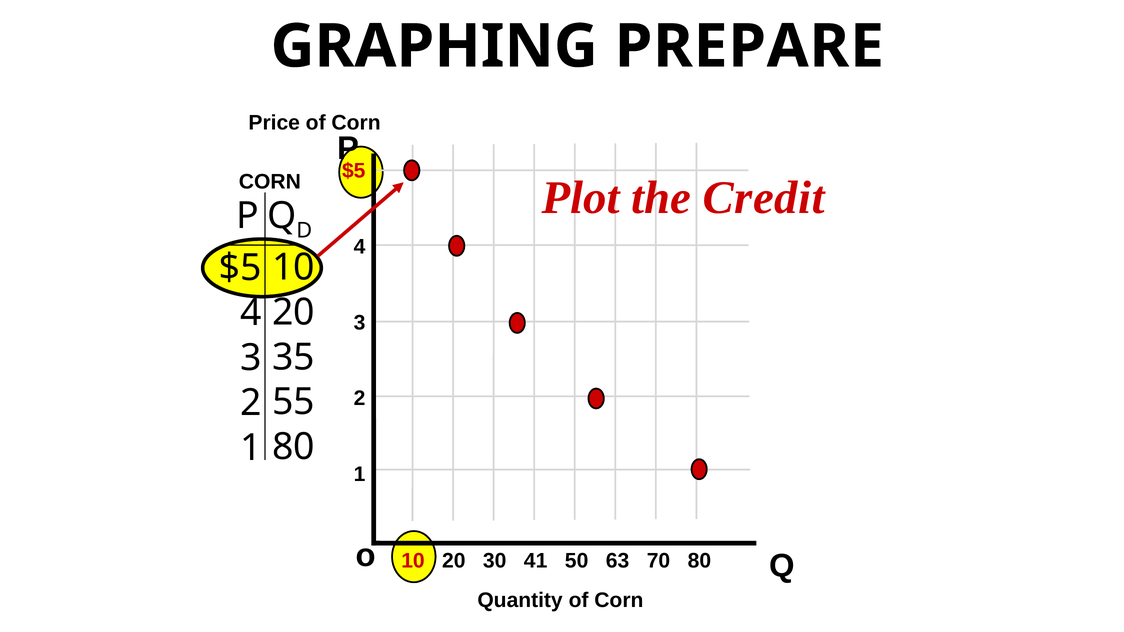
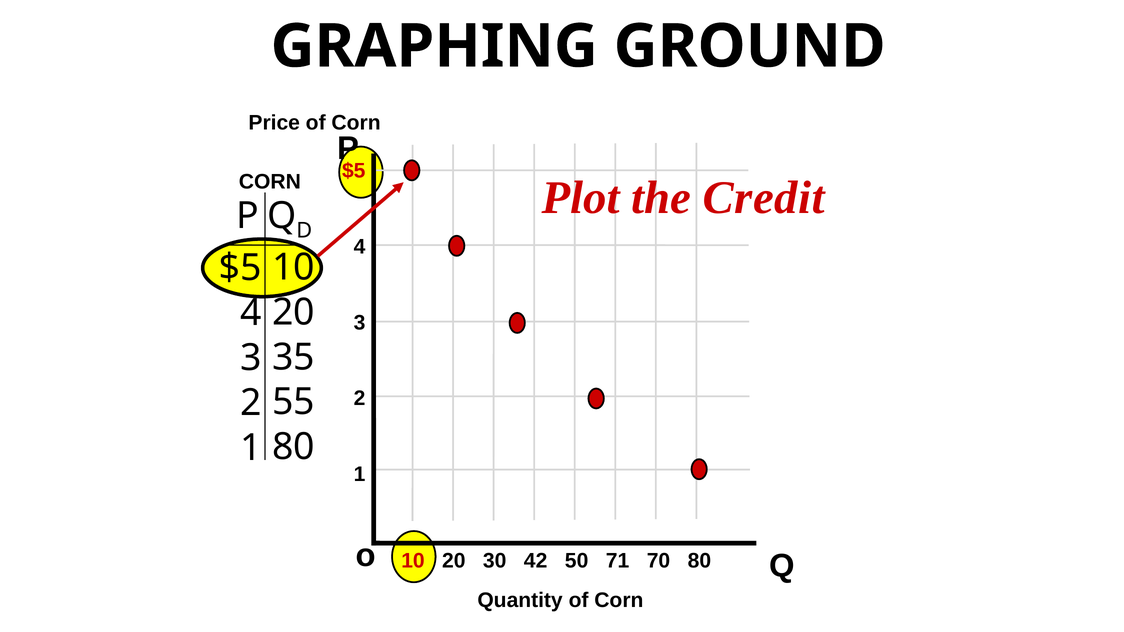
PREPARE: PREPARE -> GROUND (750, 47)
41: 41 -> 42 (536, 561)
63: 63 -> 71 (618, 561)
